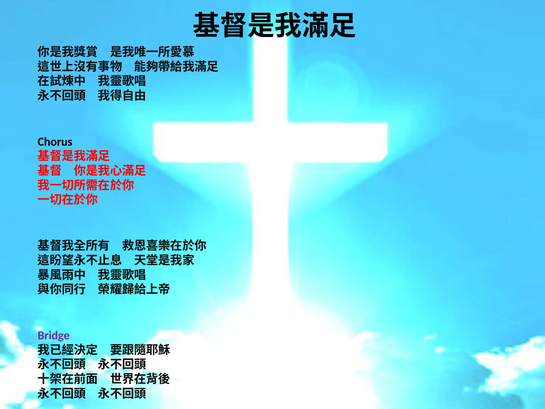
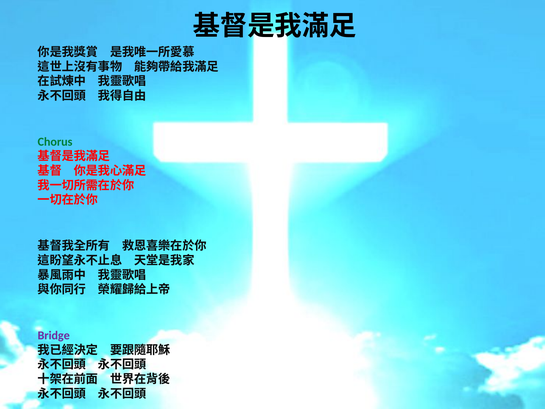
Chorus colour: black -> green (55, 142)
